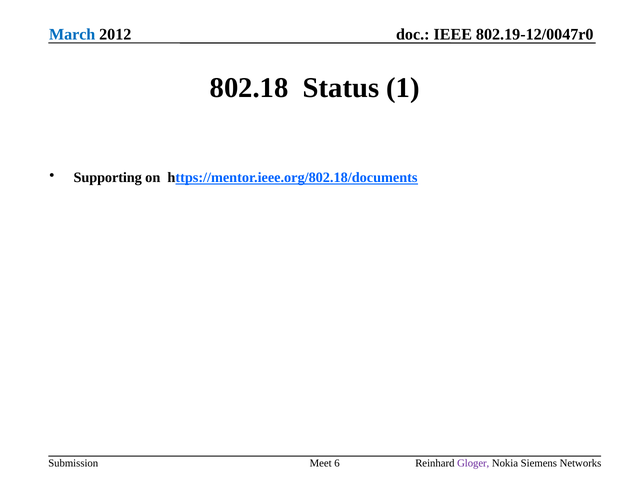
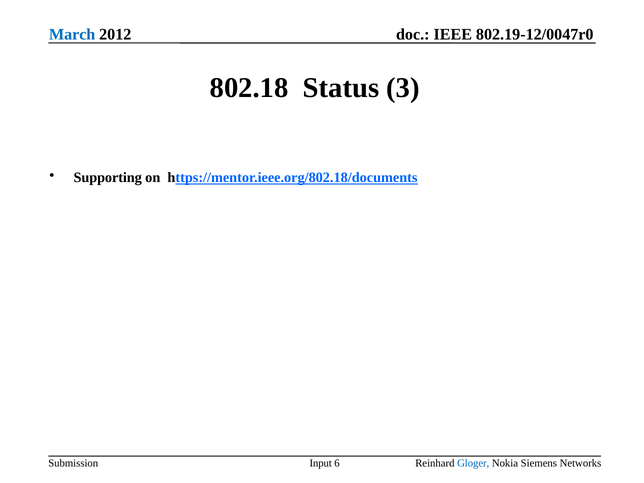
1: 1 -> 3 (403, 88)
Meet: Meet -> Input (321, 463)
Gloger colour: purple -> blue (473, 463)
